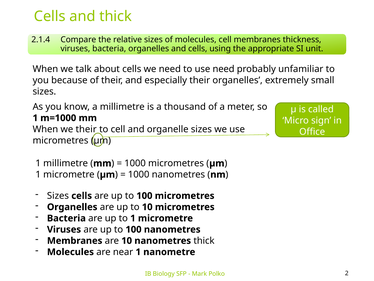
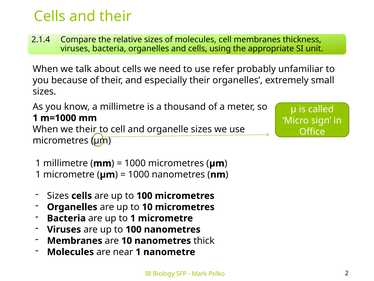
and thick: thick -> their (116, 16)
use need: need -> refer (223, 69)
